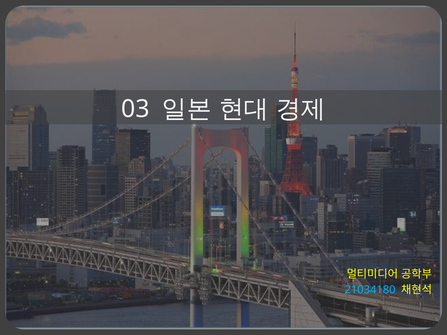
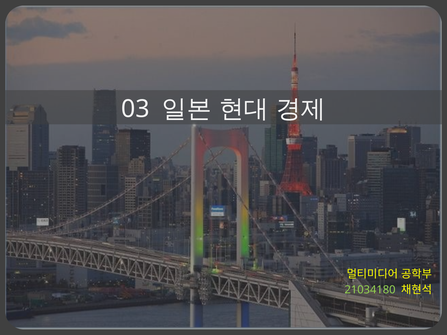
21034180 colour: light blue -> light green (370, 290)
